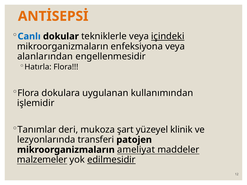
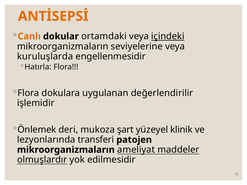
Canlı colour: blue -> orange (29, 36)
tekniklerle: tekniklerle -> ortamdaki (104, 36)
enfeksiyona: enfeksiyona -> seviyelerine (137, 46)
alanlarından: alanlarından -> kuruluşlarda (45, 56)
kullanımından: kullanımından -> değerlendirilir (162, 93)
Tanımlar: Tanımlar -> Önlemek (37, 130)
malzemeler: malzemeler -> olmuşlardır (42, 160)
edilmesidir underline: present -> none (111, 160)
